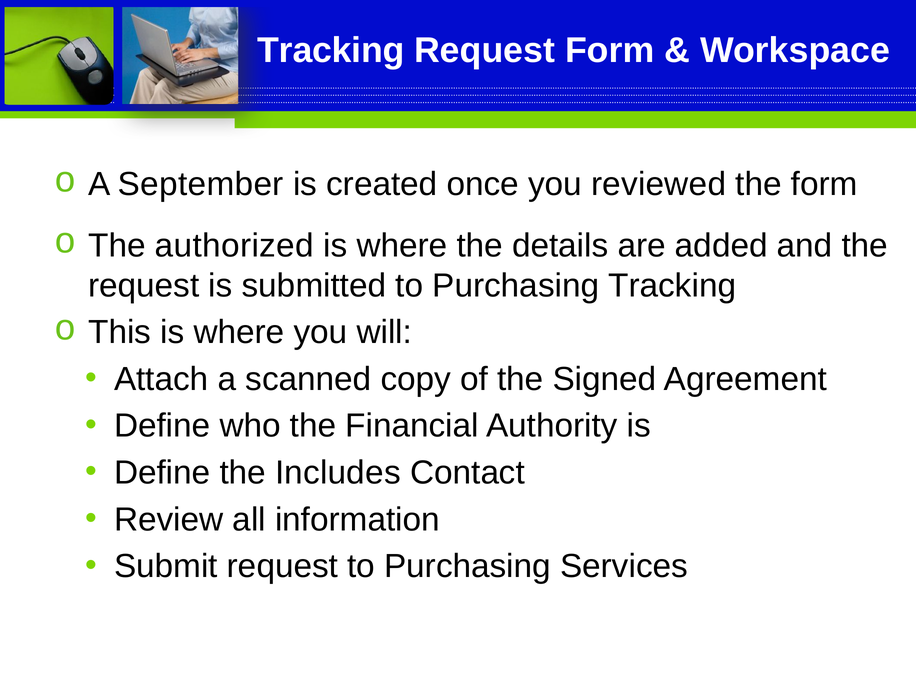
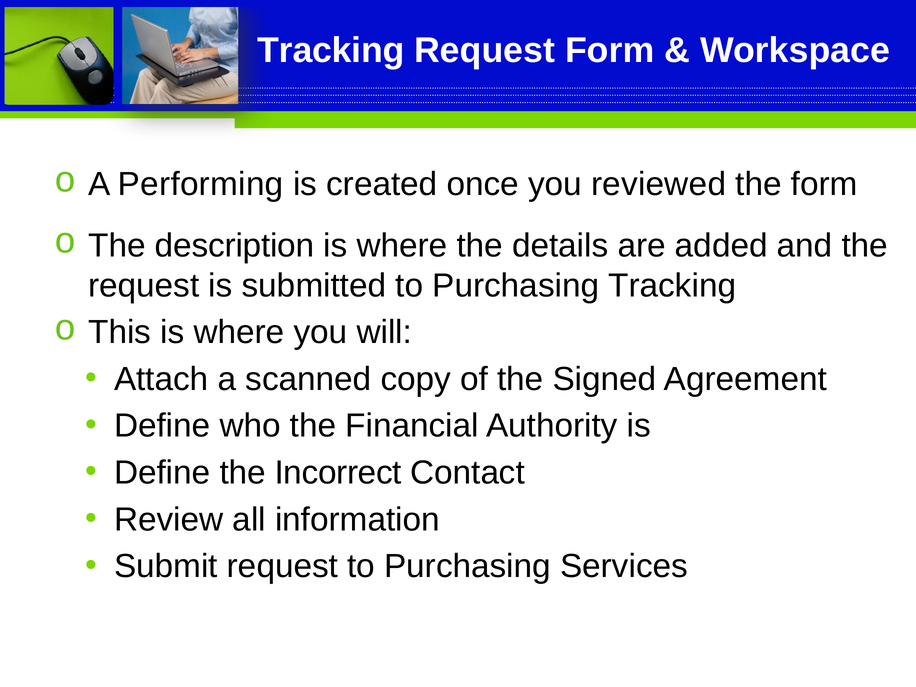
September: September -> Performing (201, 184)
authorized: authorized -> description (235, 245)
Includes: Includes -> Incorrect (338, 473)
